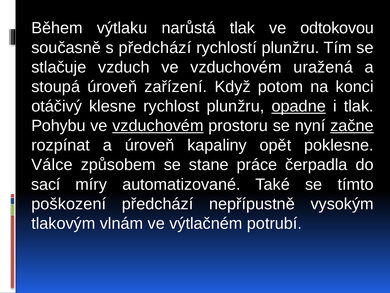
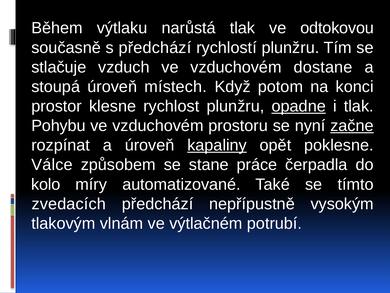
uražená: uražená -> dostane (323, 67)
zařízení: zařízení -> místech (176, 87)
otáčivý: otáčivý -> prostor (57, 106)
vzduchovém underline: present -> none (158, 126)
kapaliny underline: none -> present (217, 145)
sací: sací -> kolo (46, 184)
poškození: poškození -> zvedacích (69, 204)
